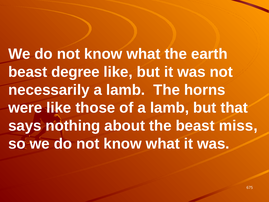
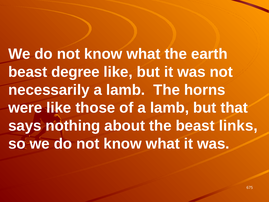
miss: miss -> links (238, 126)
